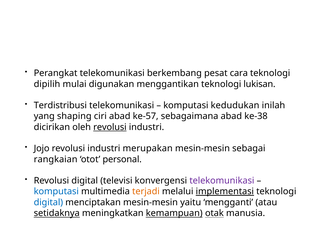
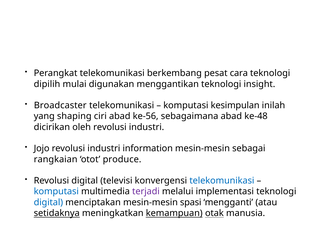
lukisan: lukisan -> insight (259, 84)
Terdistribusi: Terdistribusi -> Broadcaster (60, 105)
kedudukan: kedudukan -> kesimpulan (235, 105)
ke-57: ke-57 -> ke-56 (146, 116)
ke-38: ke-38 -> ke-48 (256, 116)
revolusi underline: present -> none (110, 127)
merupakan: merupakan -> information (148, 149)
personal: personal -> produce (122, 159)
telekomunikasi colour: purple -> blue (222, 181)
terjadi colour: orange -> purple (146, 192)
implementasi underline: present -> none (225, 192)
yaitu: yaitu -> spasi (191, 203)
